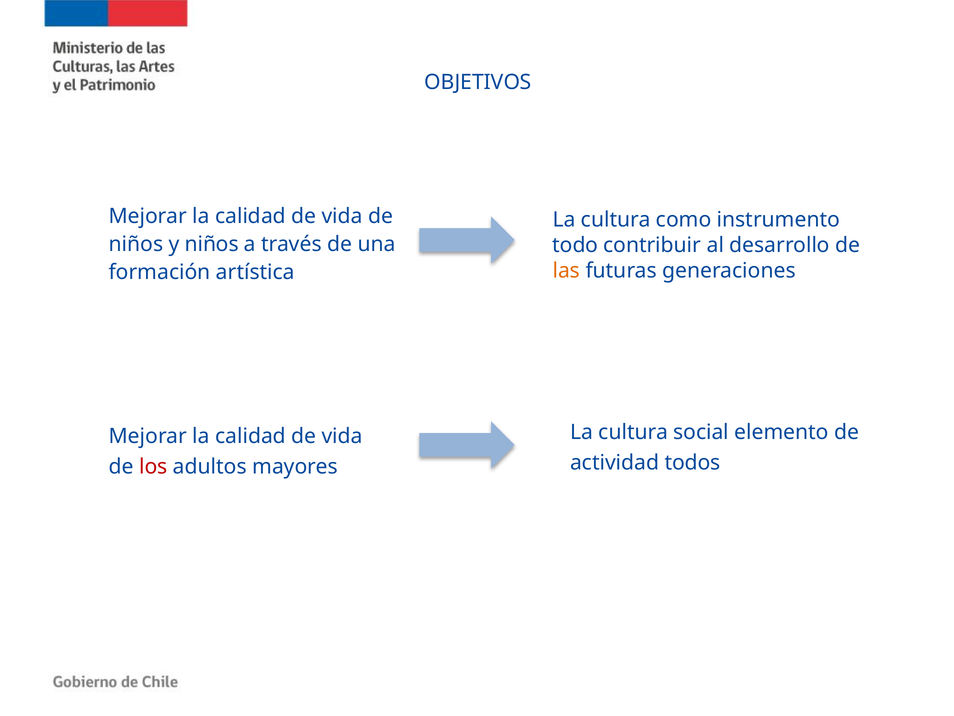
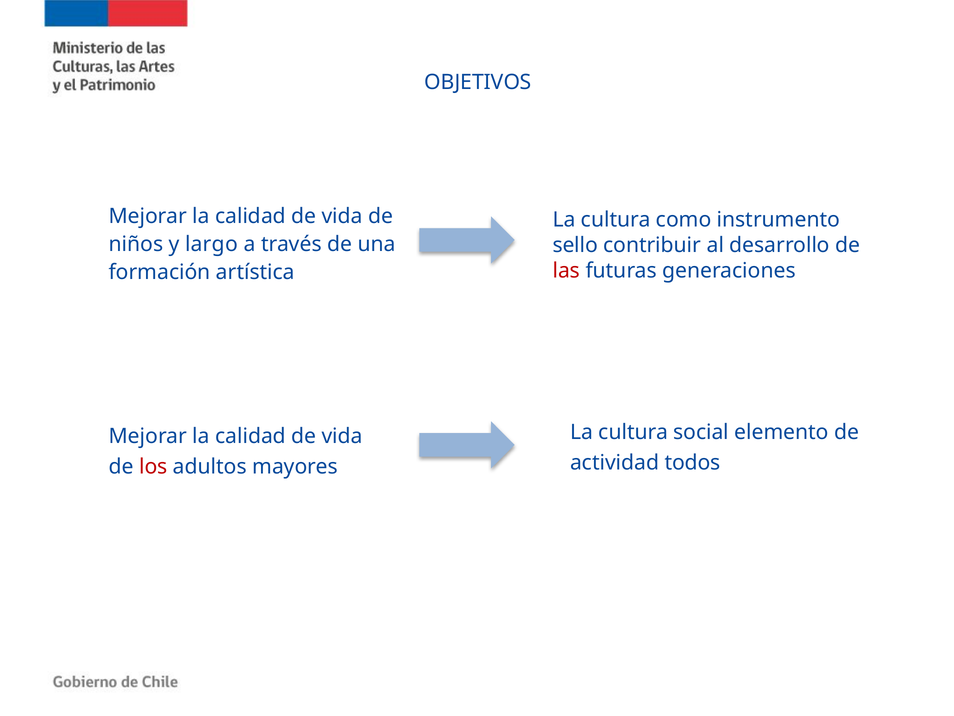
y niños: niños -> largo (212, 244)
todo: todo -> sello (575, 245)
las colour: orange -> red (566, 270)
